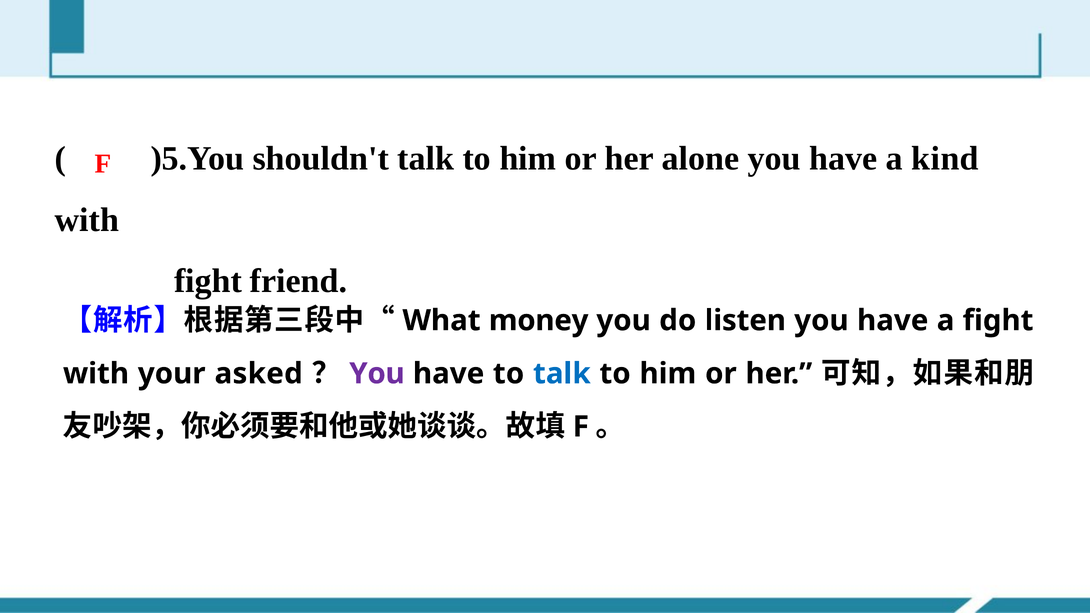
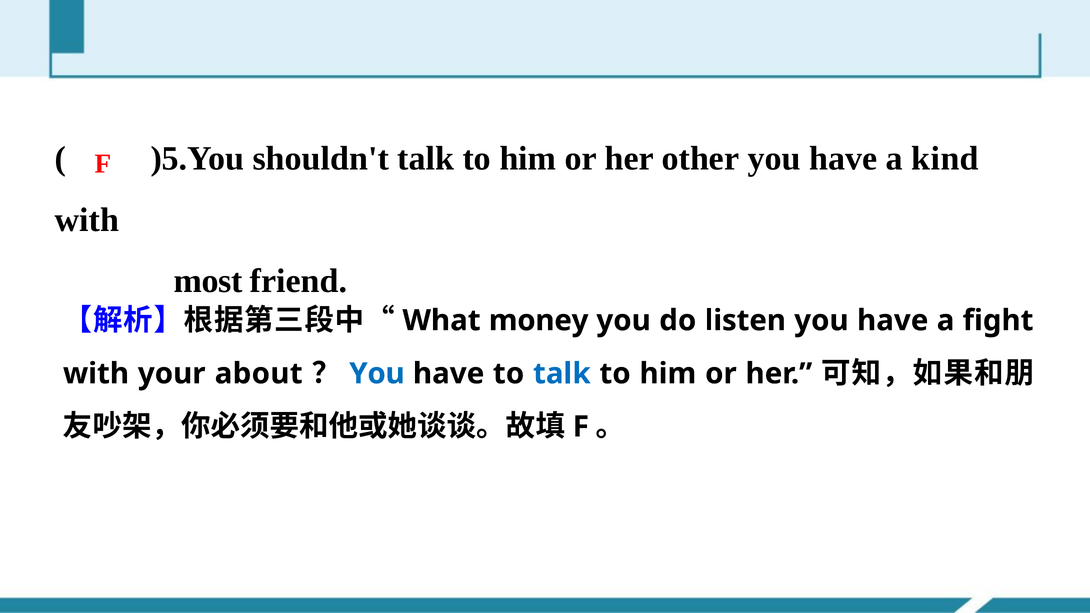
alone: alone -> other (700, 159)
fight: fight -> most (208, 281)
asked: asked -> about (259, 374)
You colour: purple -> blue (377, 374)
